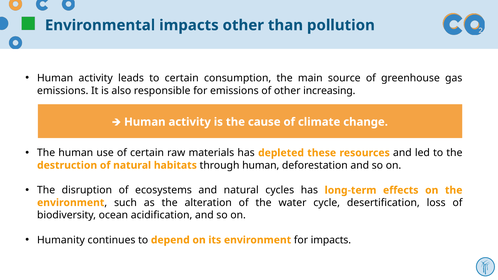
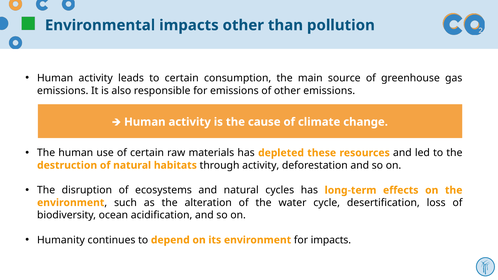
other increasing: increasing -> emissions (329, 91)
through human: human -> activity (261, 165)
